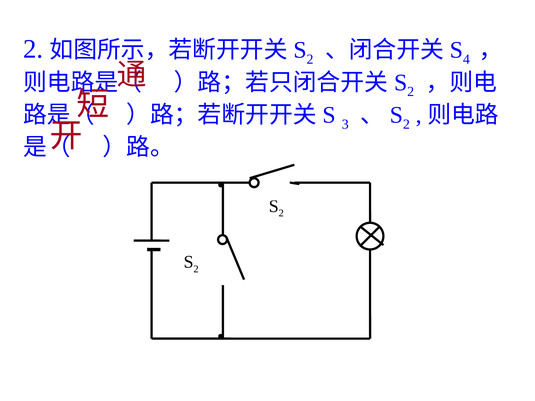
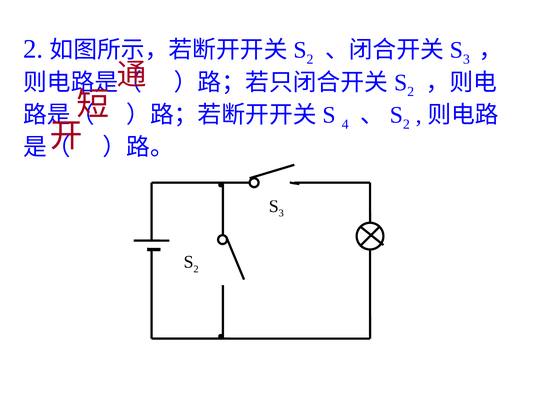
4: 4 -> 3 (466, 59)
3: 3 -> 4 (345, 124)
2: 2 -> 3 (281, 213)
